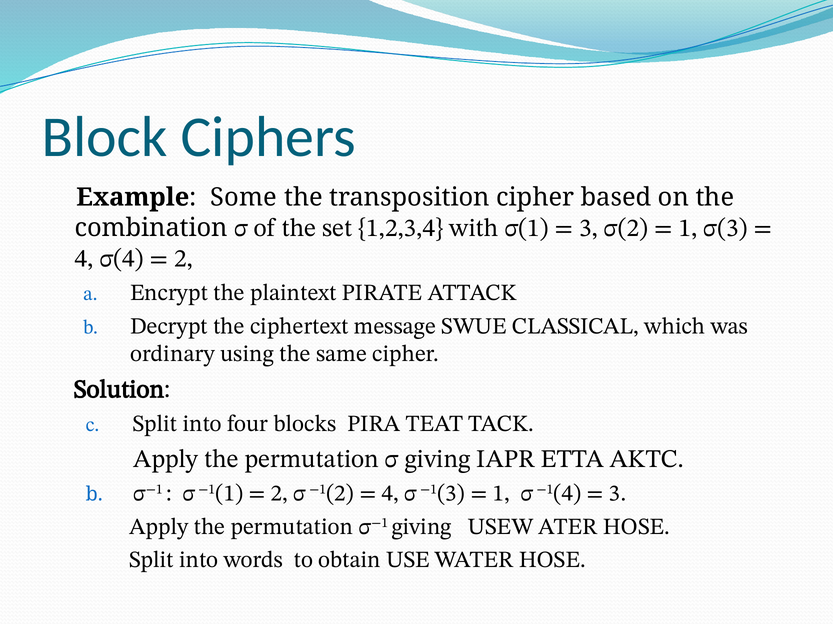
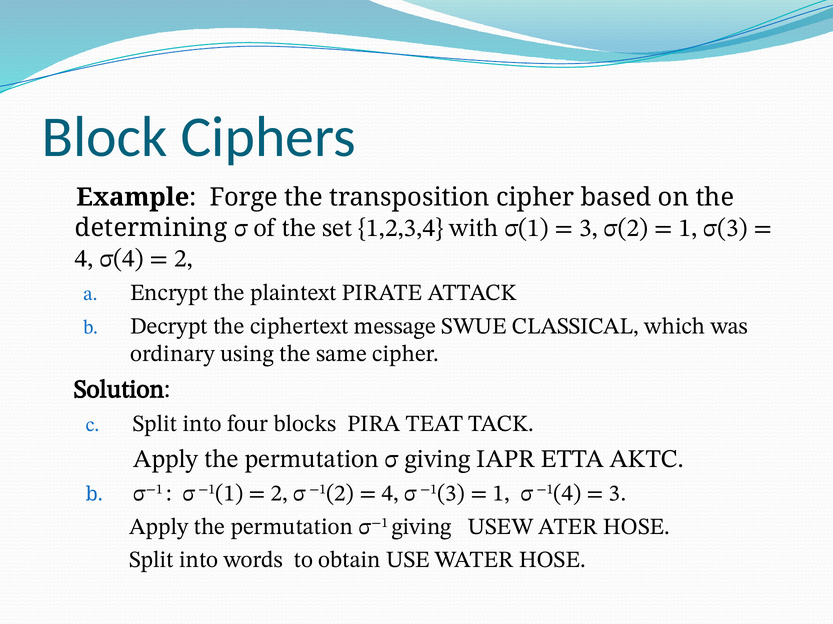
Some: Some -> Forge (244, 197)
combination: combination -> determining (151, 228)
